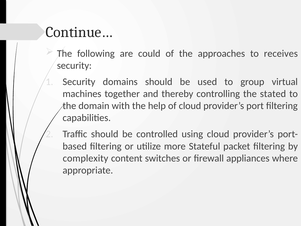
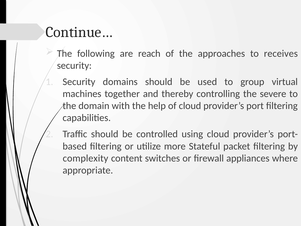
could: could -> reach (149, 53)
stated: stated -> severe (273, 94)
